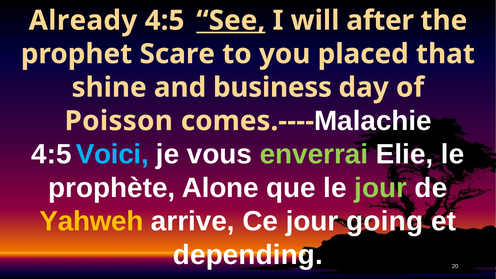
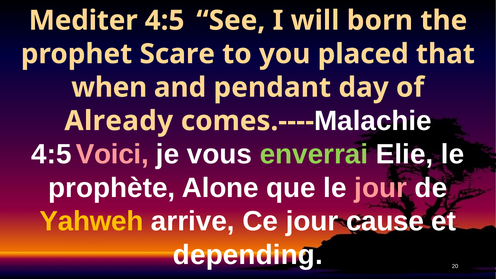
Already: Already -> Mediter (83, 21)
See underline: present -> none (231, 21)
after: after -> born (380, 21)
shine: shine -> when (109, 87)
business: business -> pendant (272, 87)
Poisson: Poisson -> Already (119, 121)
Voici colour: light blue -> pink (112, 154)
jour colour: light green -> pink (381, 188)
going: going -> cause (385, 221)
